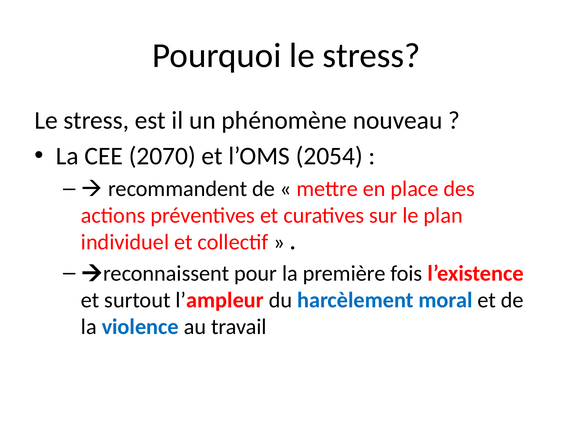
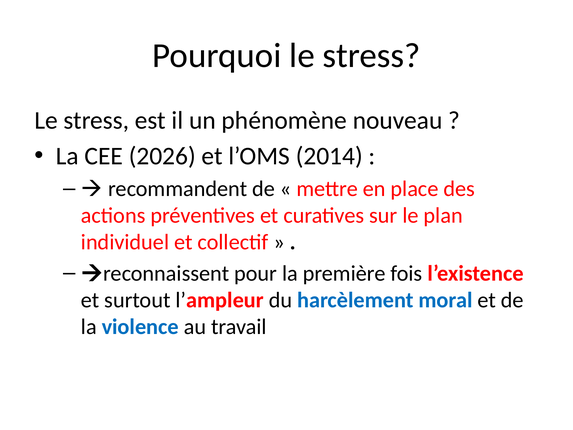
2070: 2070 -> 2026 (162, 156)
2054: 2054 -> 2014 (329, 156)
